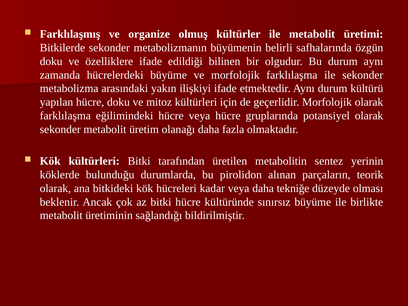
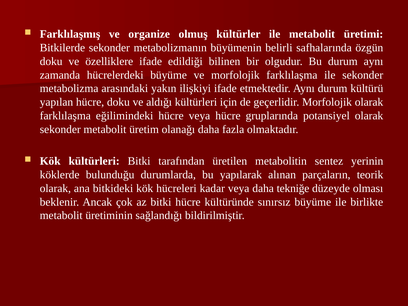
mitoz: mitoz -> aldığı (159, 102)
pirolidon: pirolidon -> yapılarak (241, 175)
